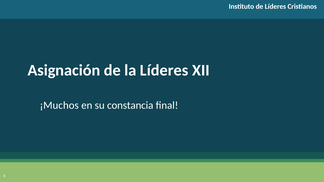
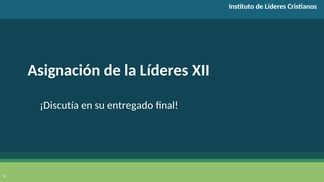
¡Muchos: ¡Muchos -> ¡Discutía (59, 106)
constancia: constancia -> entregado (130, 106)
